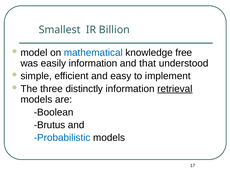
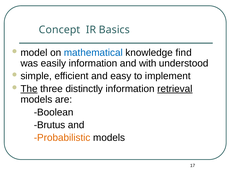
Smallest: Smallest -> Concept (60, 30)
Billion: Billion -> Basics (114, 30)
free: free -> find (184, 52)
that: that -> with (148, 63)
The underline: none -> present (29, 89)
Probabilistic colour: blue -> orange (62, 137)
